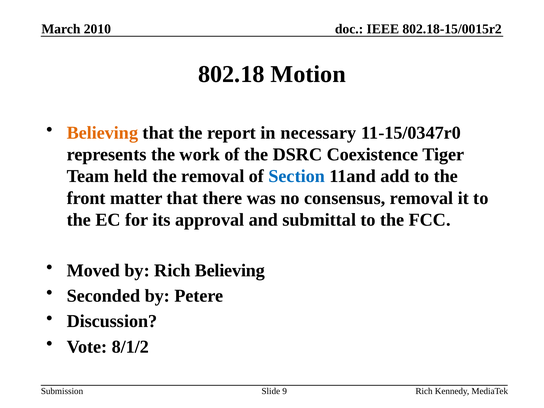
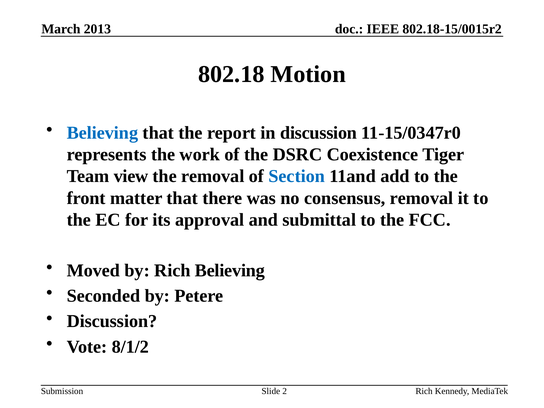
2010: 2010 -> 2013 (97, 29)
Believing colour: orange -> blue (102, 133)
in necessary: necessary -> discussion (319, 133)
held: held -> view (131, 176)
9: 9 -> 2 (285, 391)
